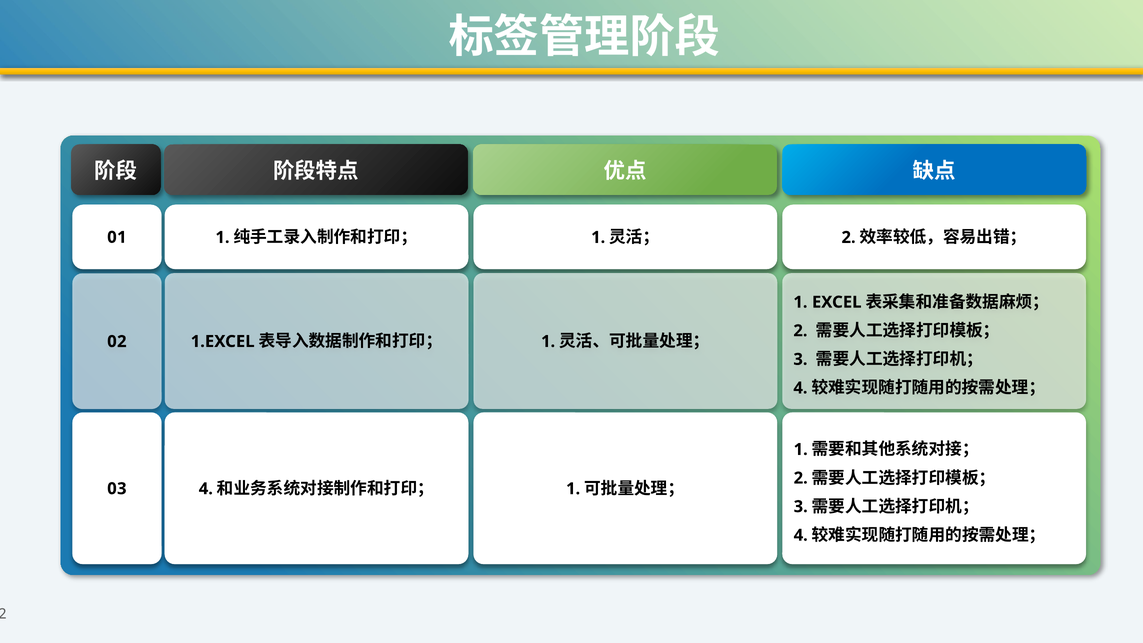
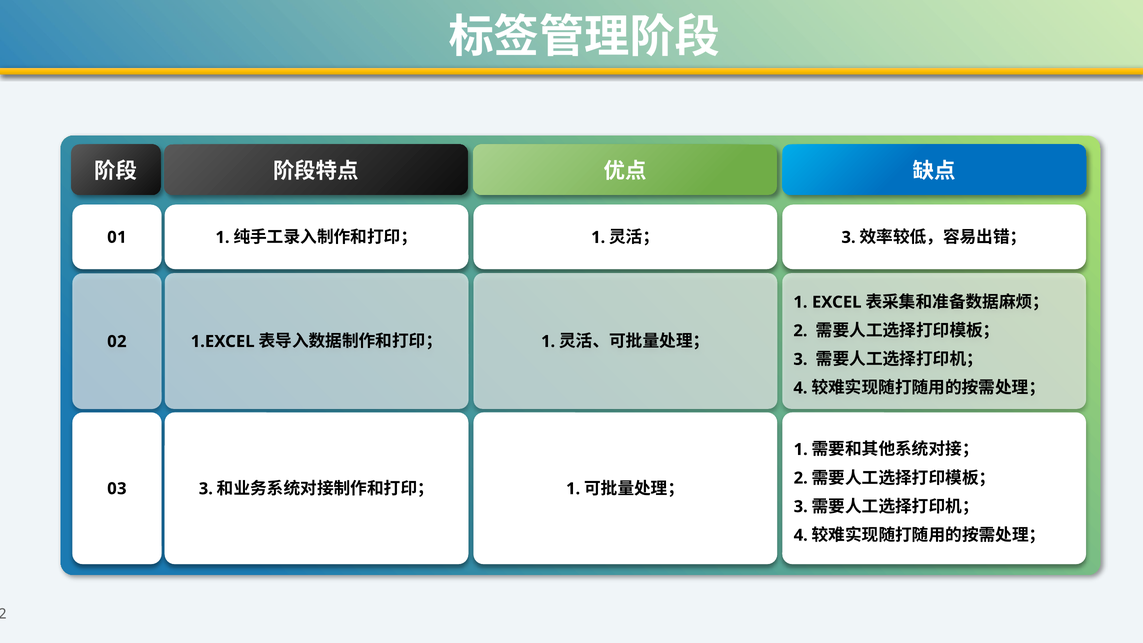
2: 2 -> 3 (849, 237)
03 4: 4 -> 3 (206, 489)
